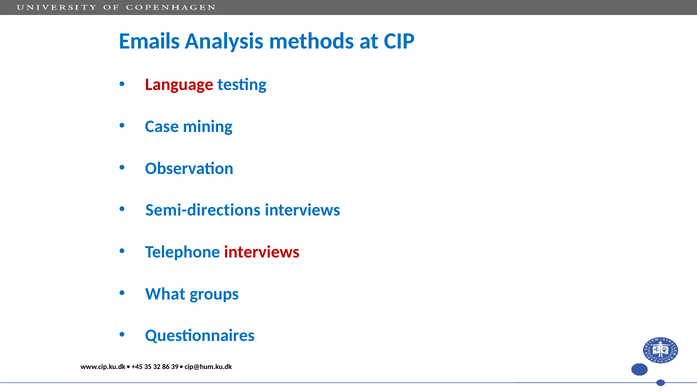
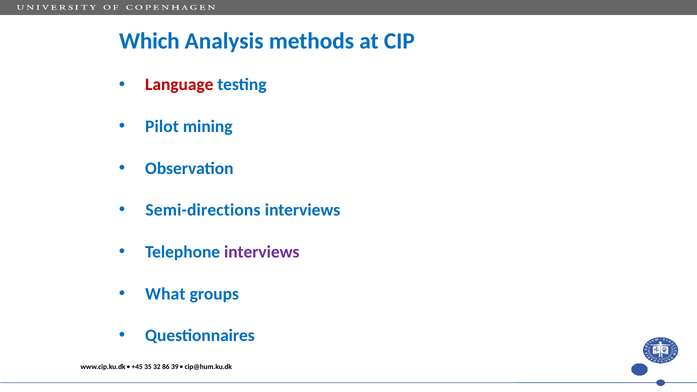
Emails: Emails -> Which (149, 41)
Case: Case -> Pilot (162, 127)
interviews colour: red -> purple (262, 252)
